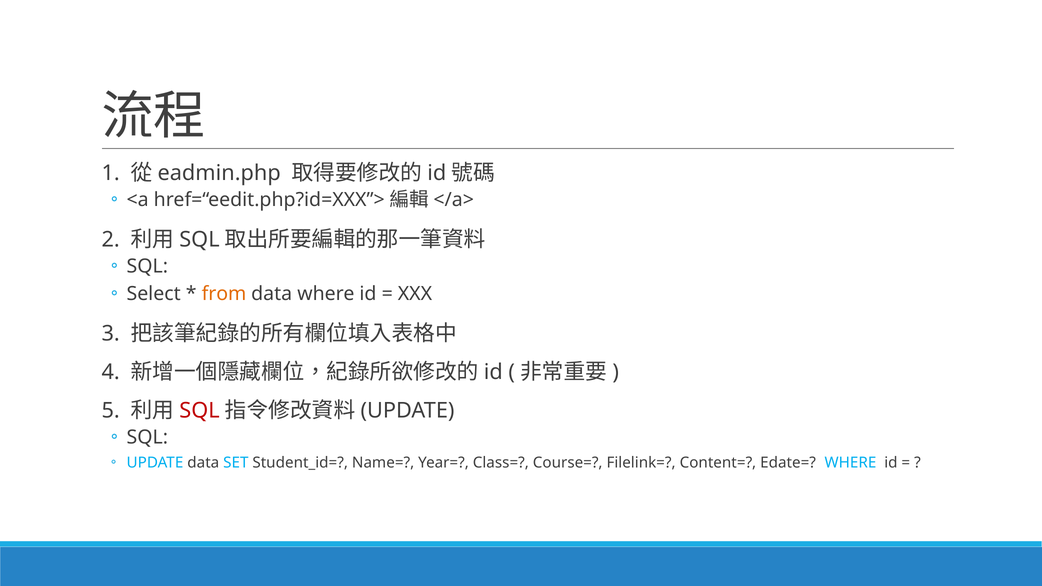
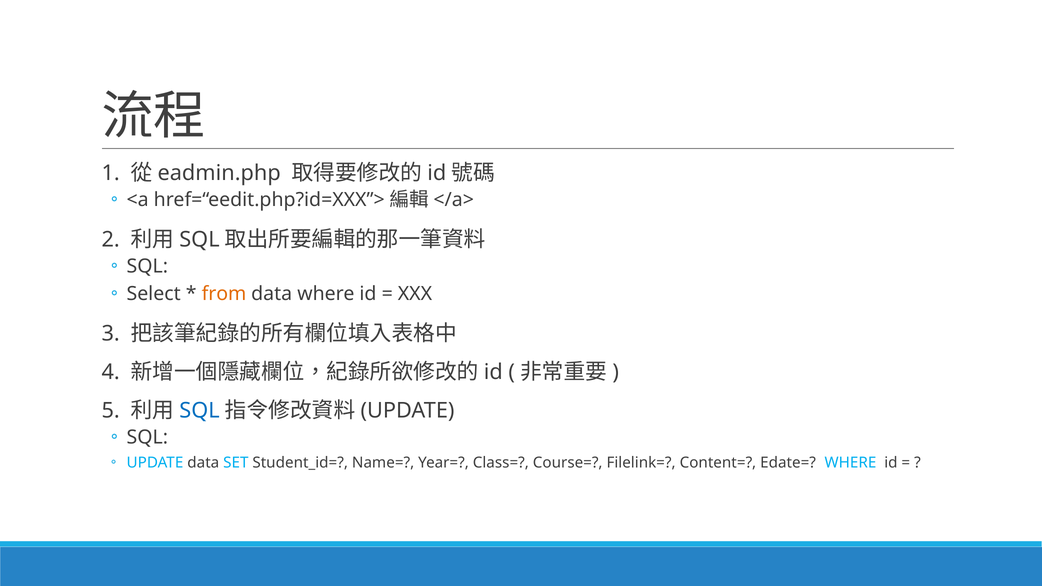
SQL colour: red -> blue (199, 411)
